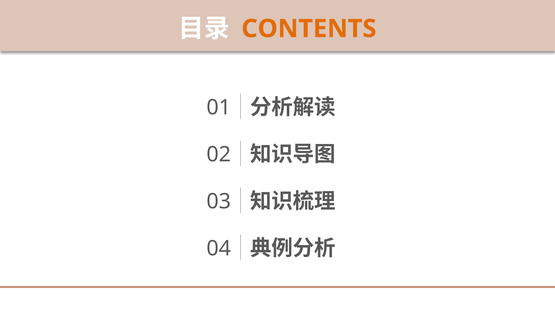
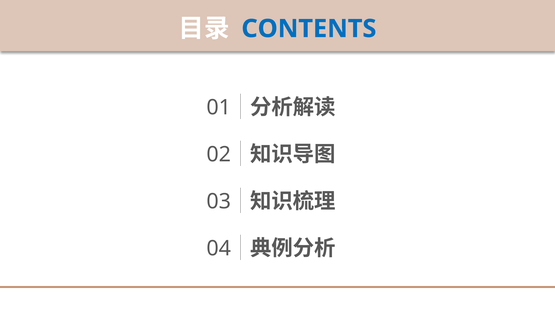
CONTENTS colour: orange -> blue (309, 29)
